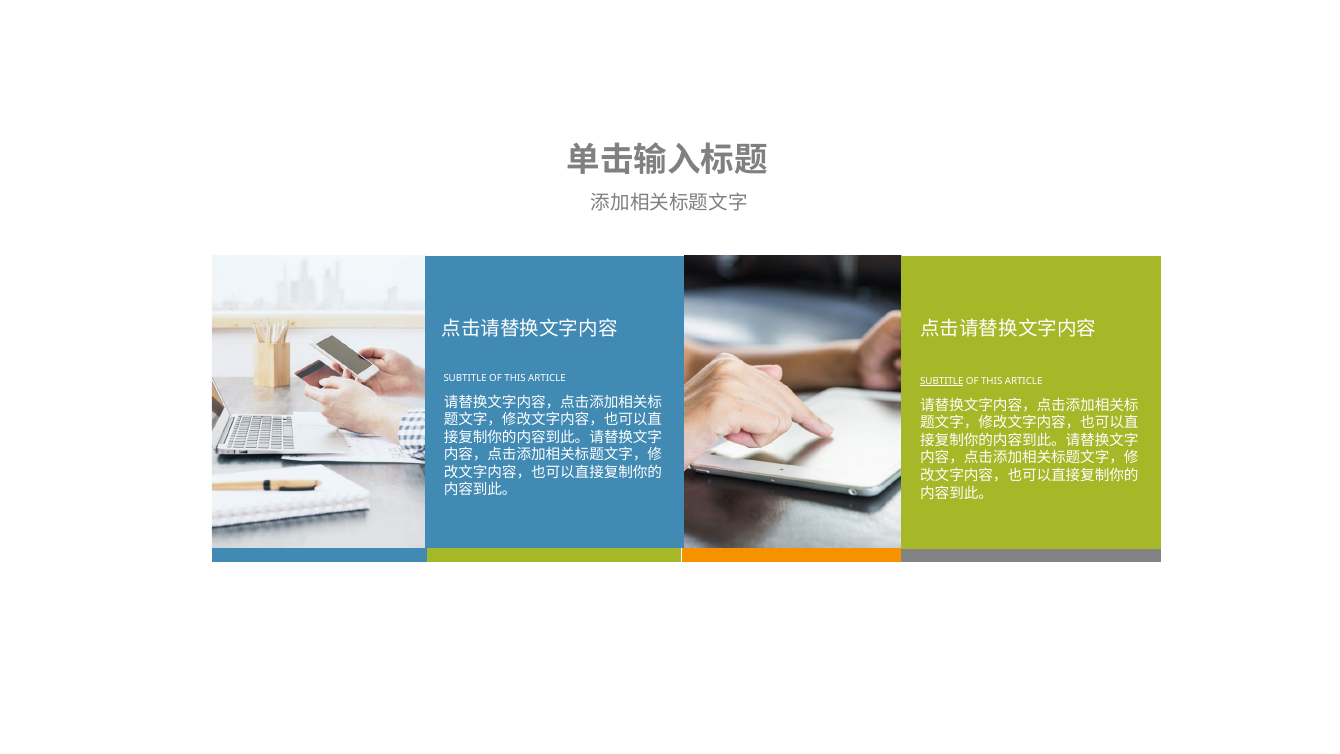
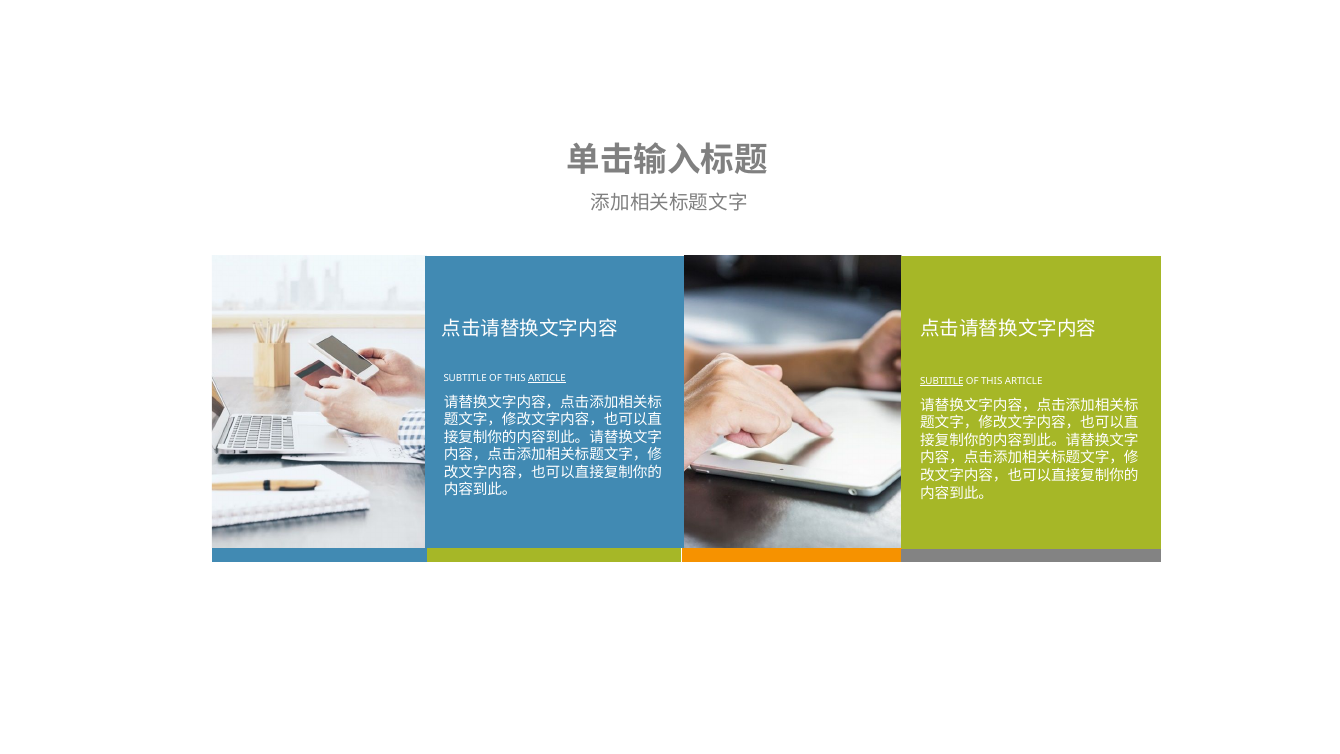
ARTICLE underline: none -> present (547, 378)
